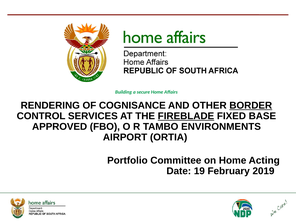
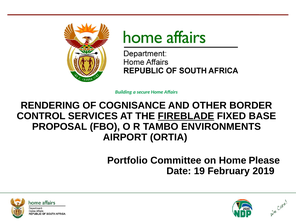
BORDER underline: present -> none (251, 105)
APPROVED: APPROVED -> PROPOSAL (60, 127)
Acting: Acting -> Please (264, 160)
